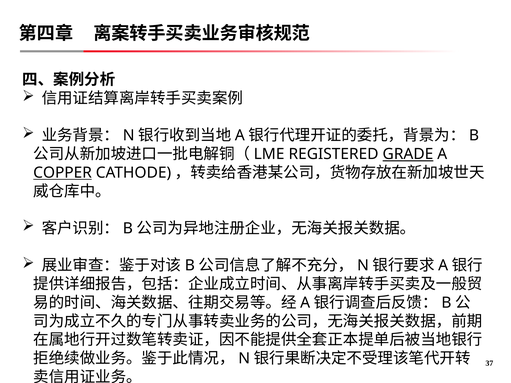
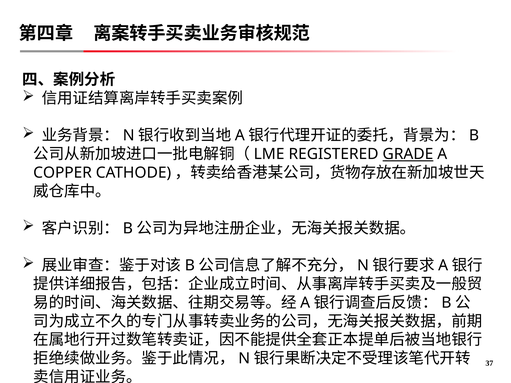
COPPER underline: present -> none (63, 173)
